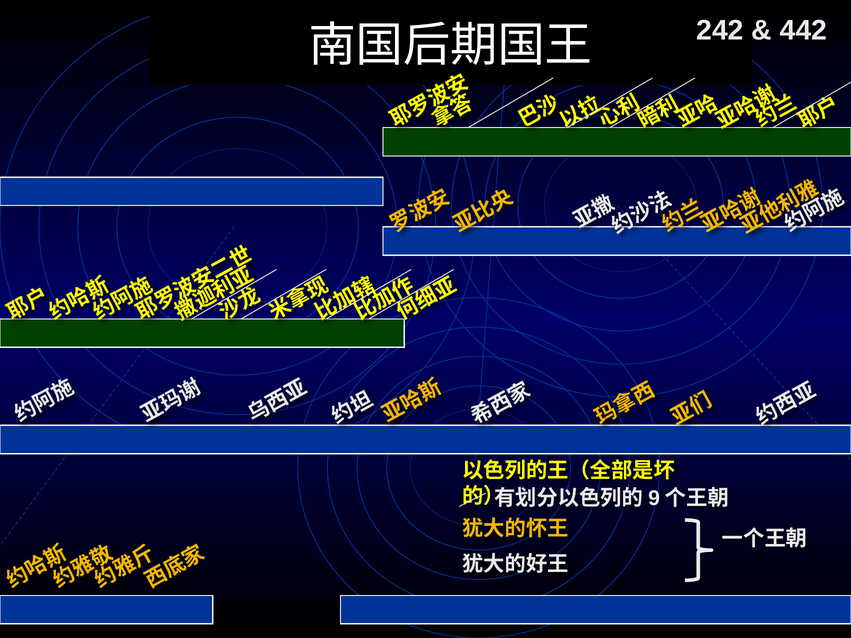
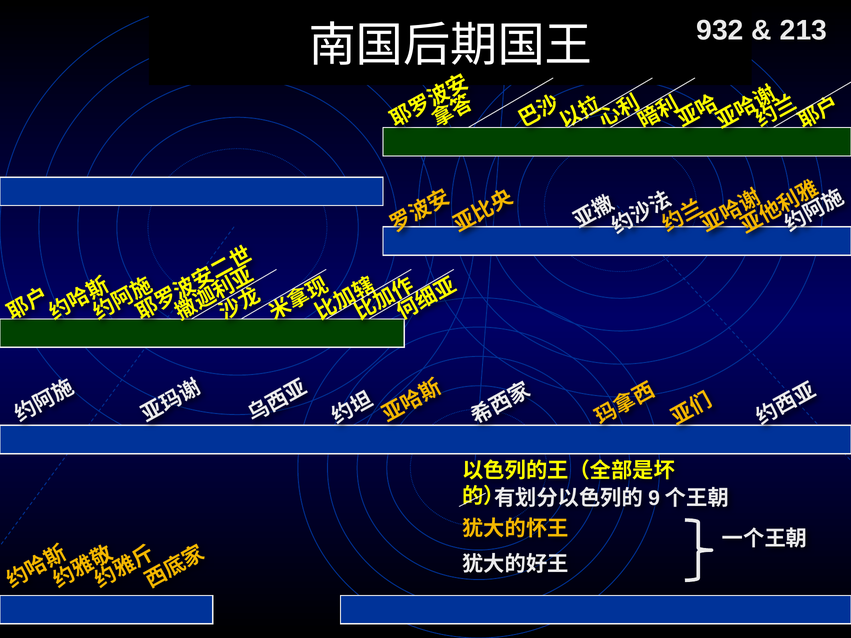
242: 242 -> 932 (720, 30)
442: 442 -> 213 (803, 30)
